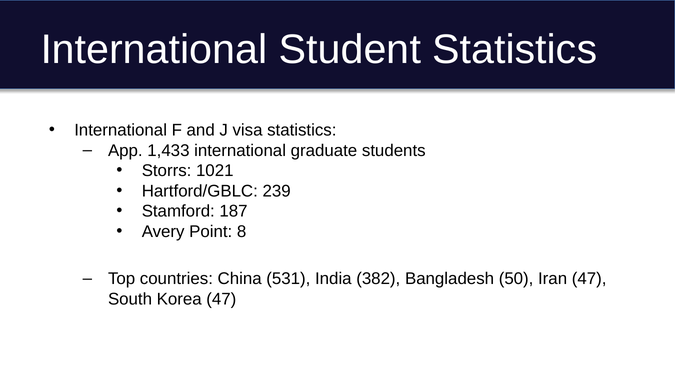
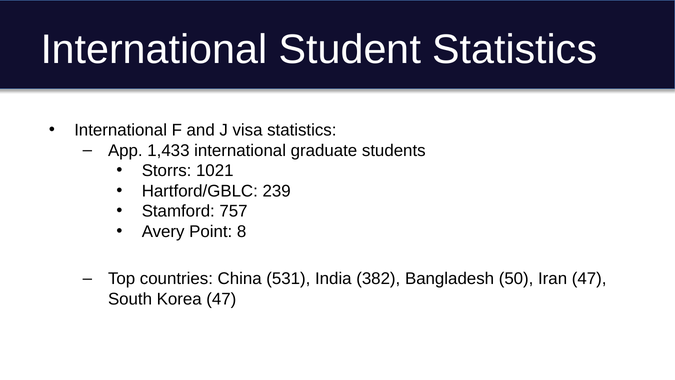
187: 187 -> 757 (233, 211)
